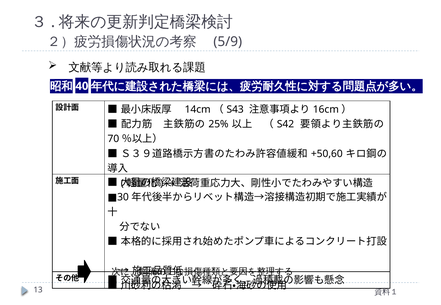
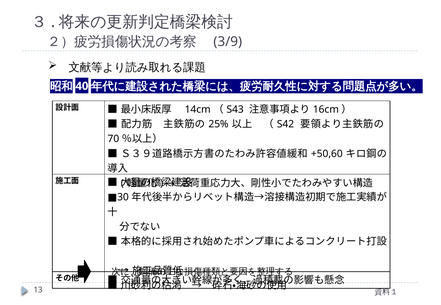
5/9: 5/9 -> 3/9 (228, 42)
